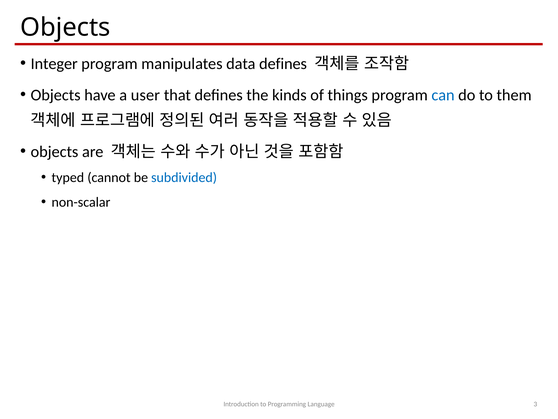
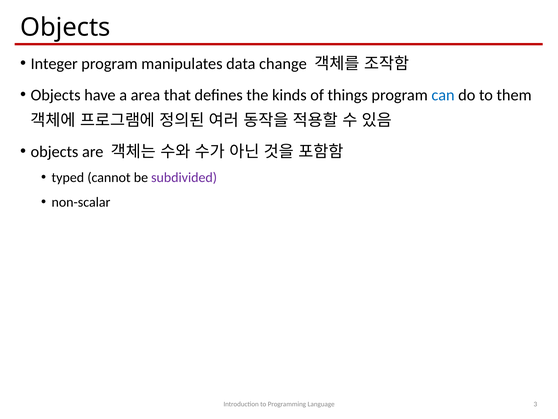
data defines: defines -> change (283, 64)
user: user -> area (145, 95)
subdivided colour: blue -> purple (184, 177)
